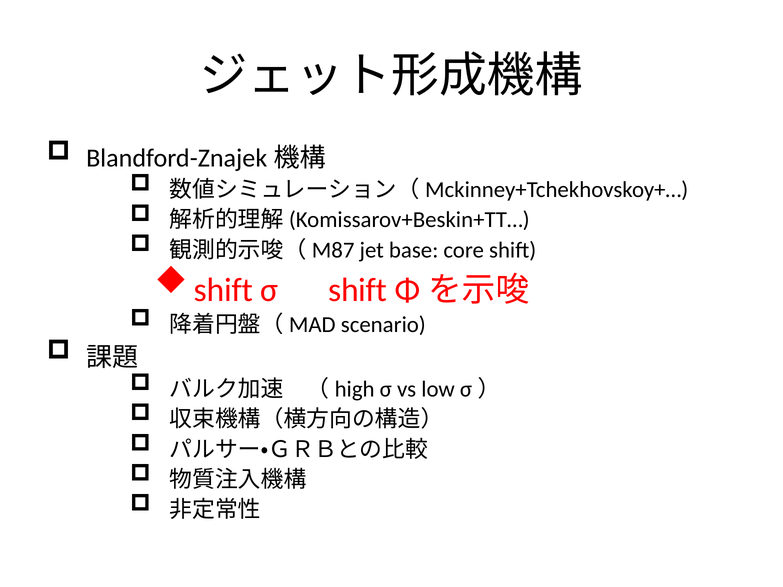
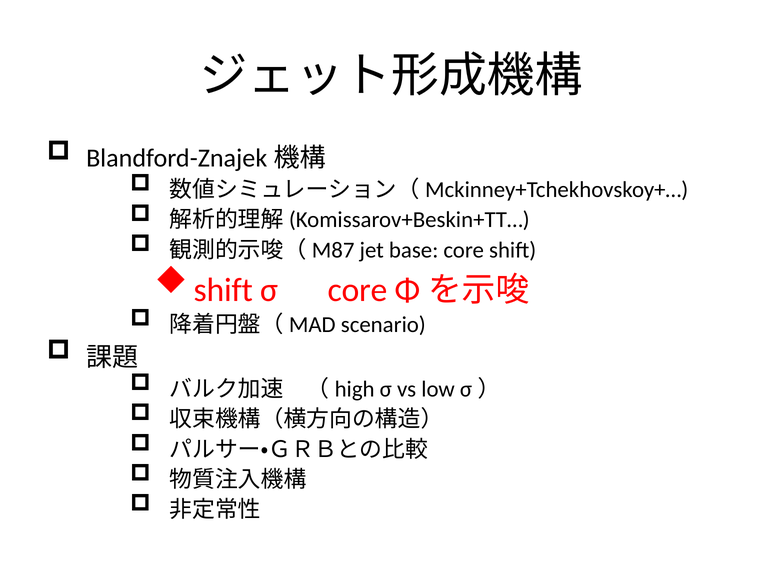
σ shift: shift -> core (358, 290)
